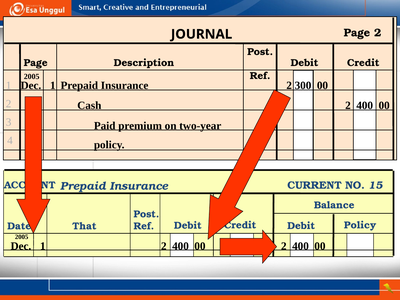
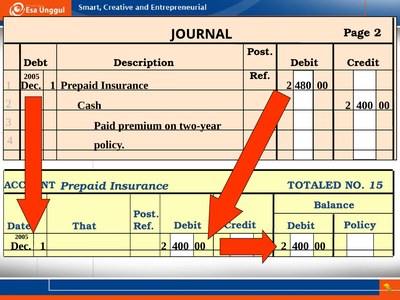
Page: Page -> Debt (36, 63)
300: 300 -> 480 (303, 85)
CURRENT: CURRENT -> TOTALED (314, 185)
